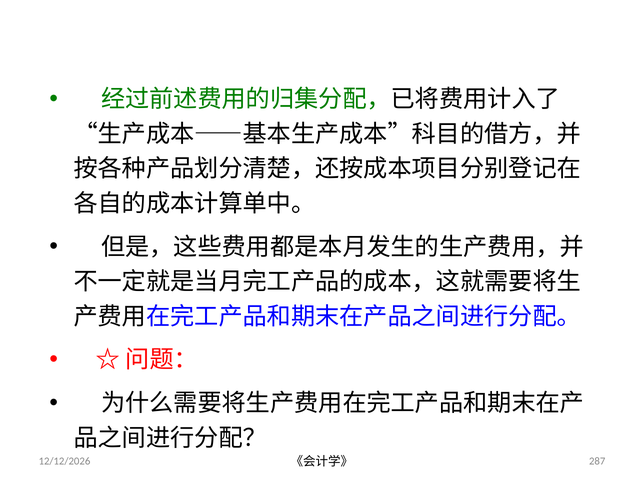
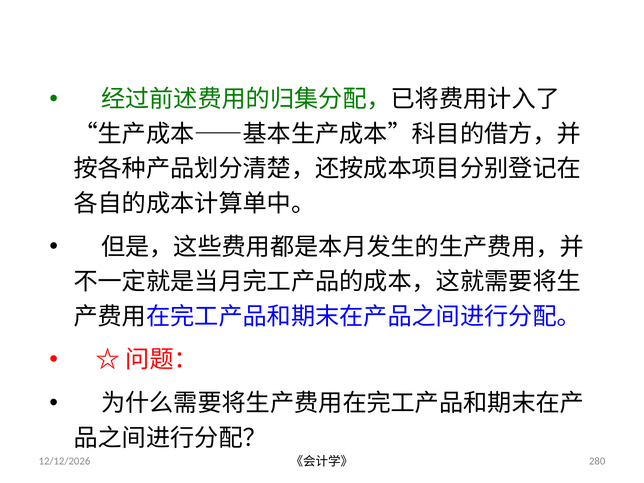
287: 287 -> 280 (597, 461)
